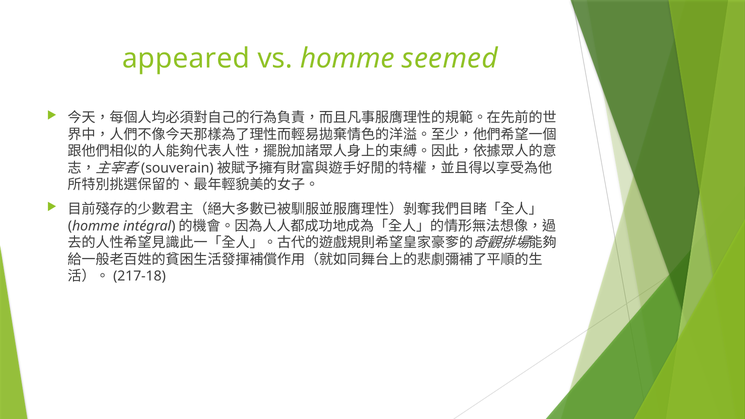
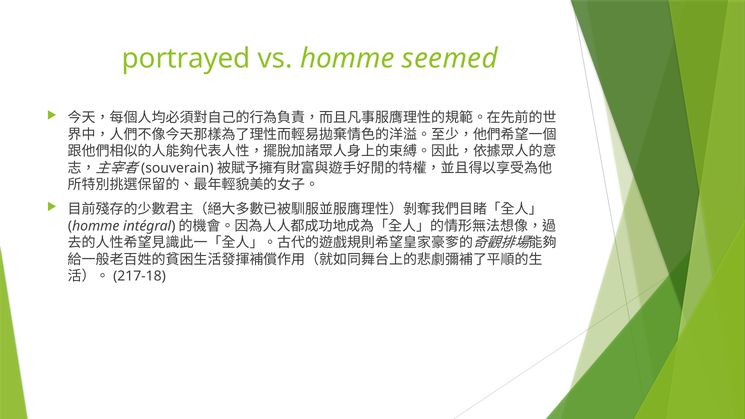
appeared: appeared -> portrayed (186, 59)
